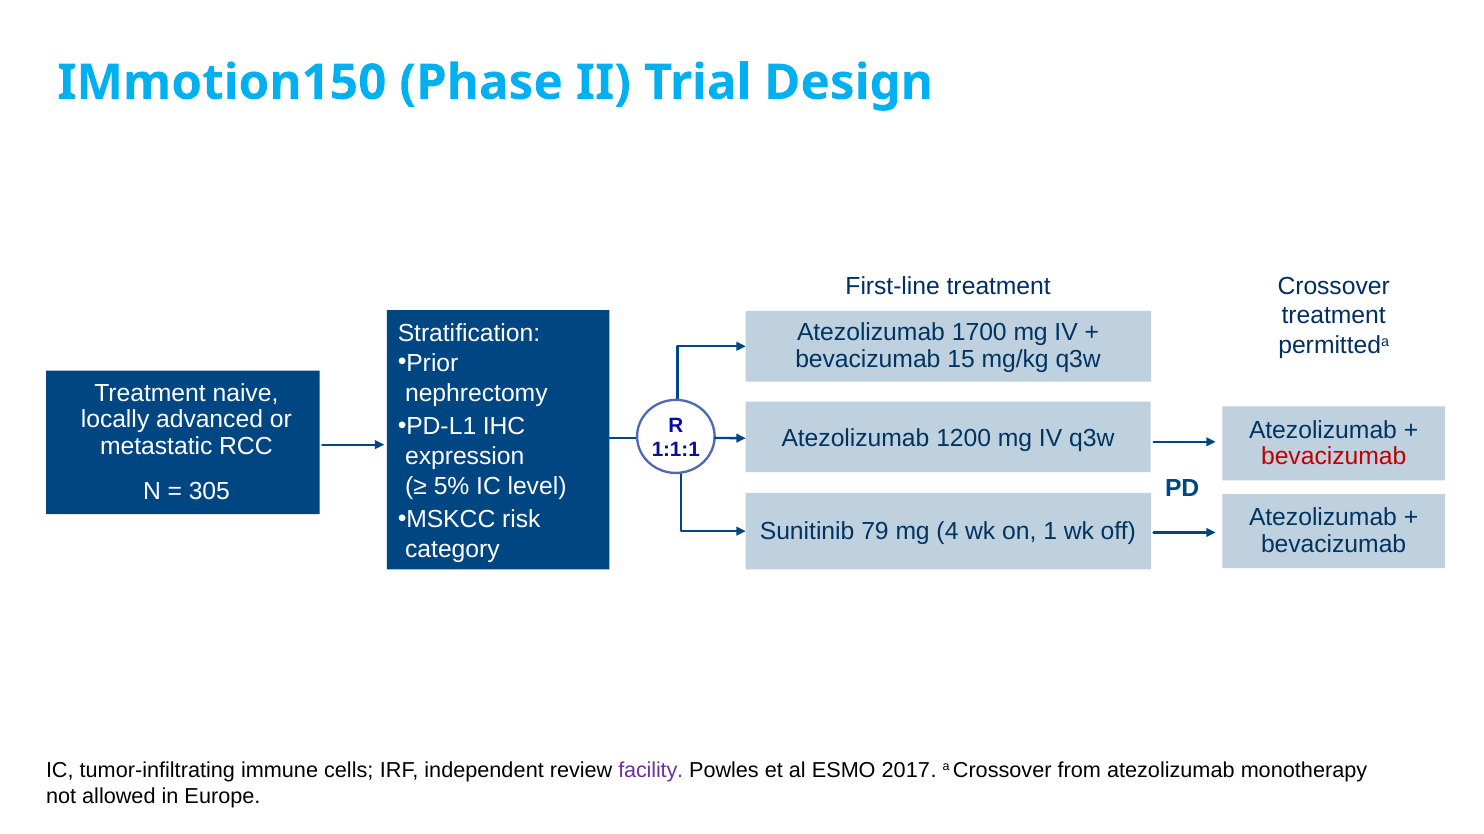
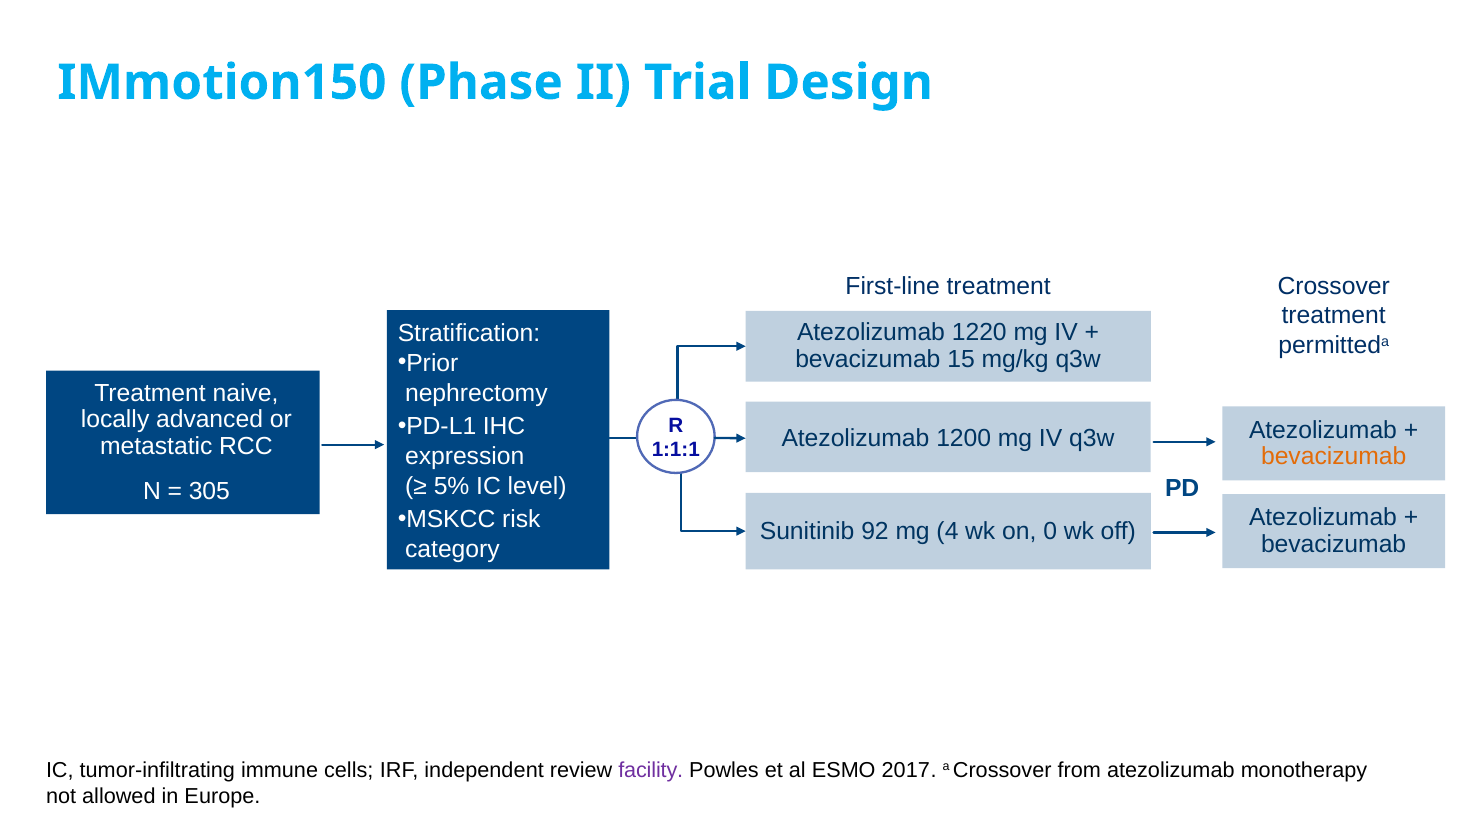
1700: 1700 -> 1220 (979, 333)
bevacizumab colour: red -> orange (1334, 457)
79: 79 -> 92 (875, 531)
1: 1 -> 0 (1050, 531)
